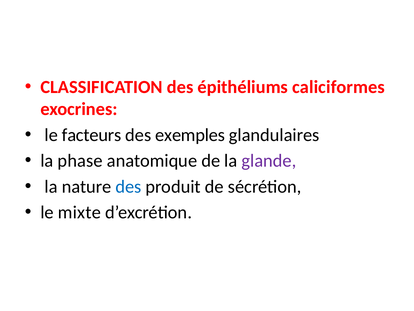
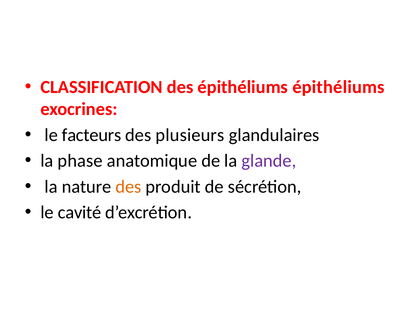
épithéliums caliciformes: caliciformes -> épithéliums (339, 87)
exemples: exemples -> plusieurs (190, 135)
des colour: blue -> orange (128, 186)
mixte: mixte -> cavité (80, 212)
